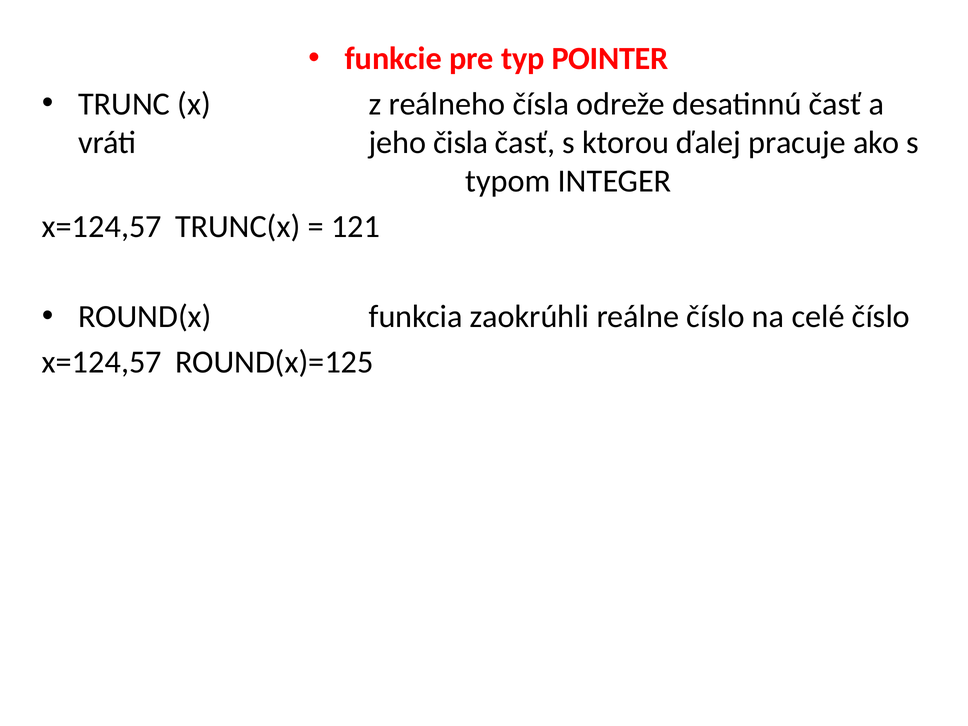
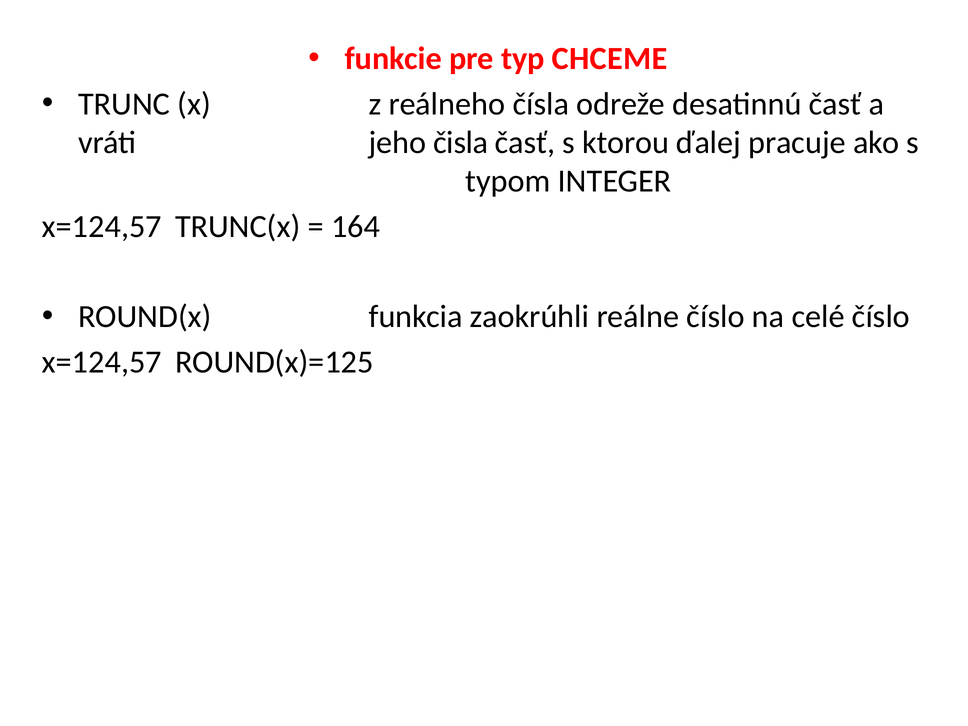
POINTER: POINTER -> CHCEME (610, 59)
121: 121 -> 164 (356, 227)
